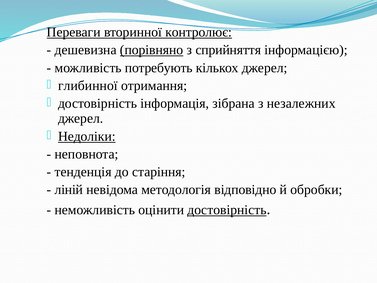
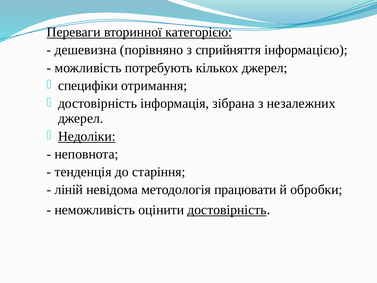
контролює: контролює -> категорією (199, 32)
порівняно underline: present -> none (152, 50)
глибинної: глибинної -> специфіки (88, 85)
відповідно: відповідно -> працювати (245, 190)
